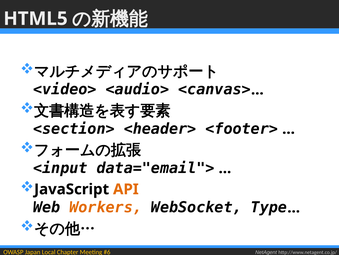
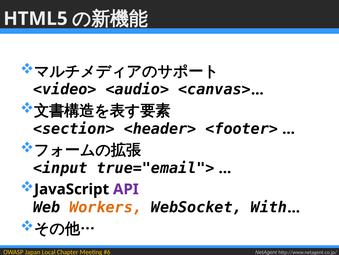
data="email">: data="email"> -> true="email"> (156, 168)
API colour: orange -> purple (126, 189)
Type: Type -> With (269, 207)
